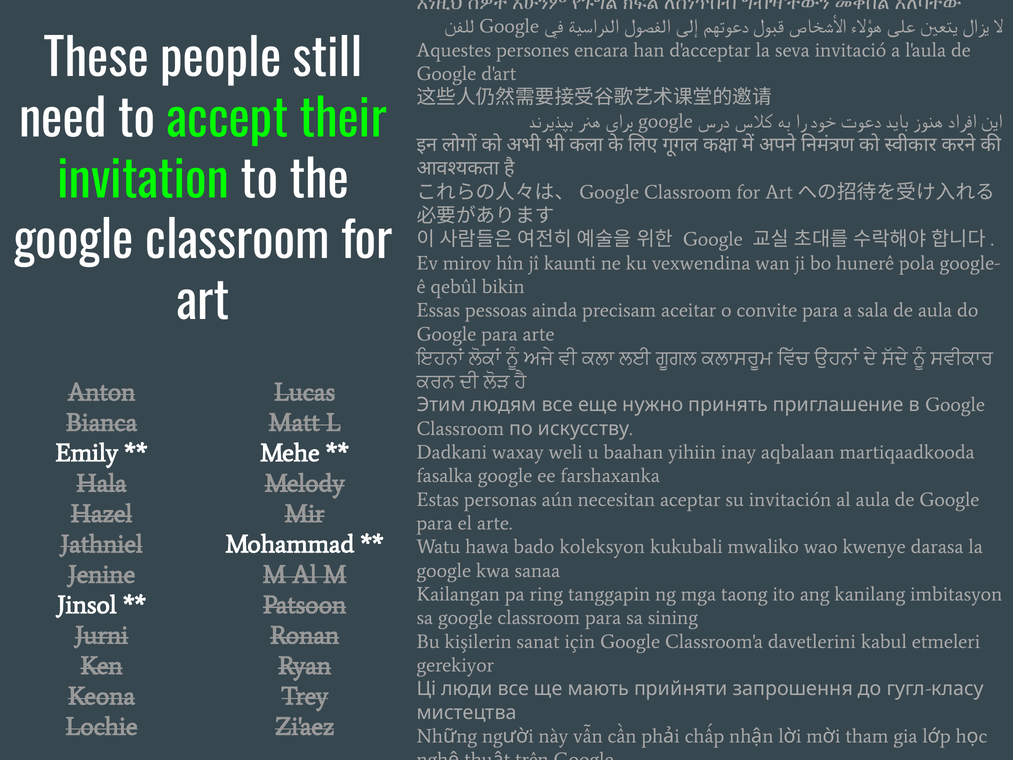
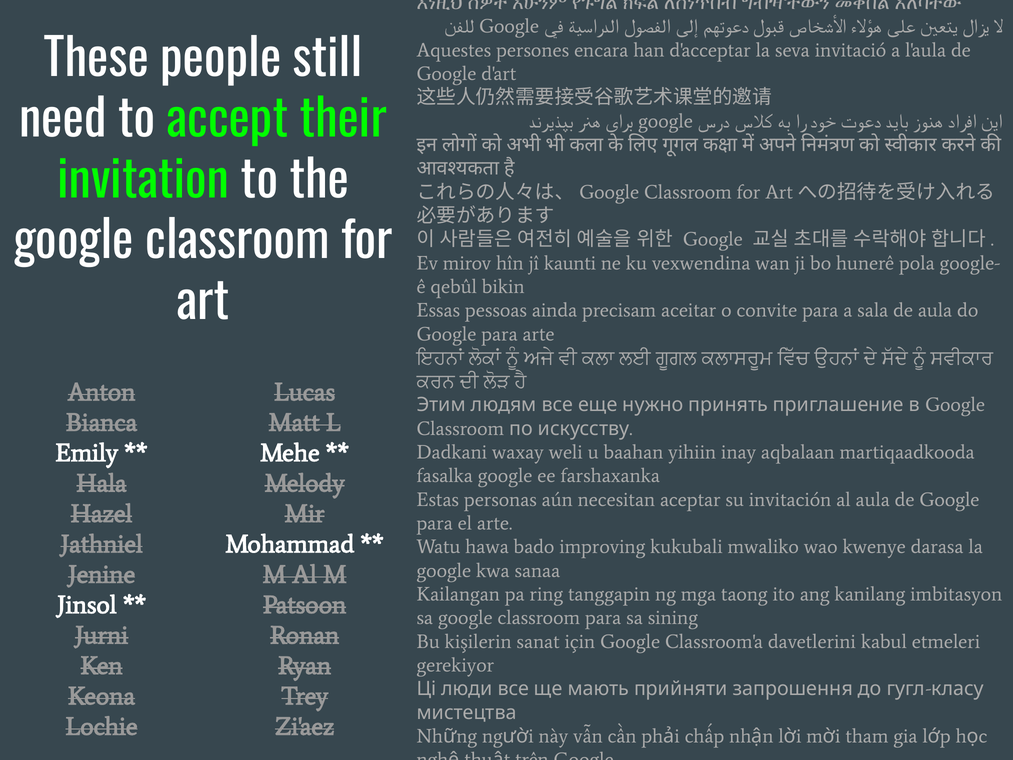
koleksyon: koleksyon -> improving (602, 547)
